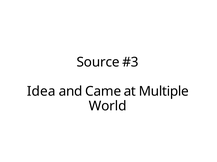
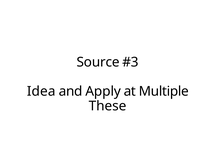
Came: Came -> Apply (103, 92)
World: World -> These (108, 106)
